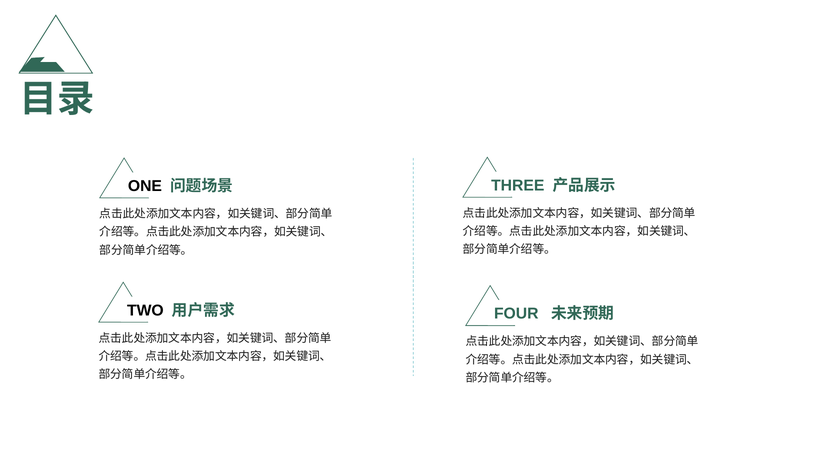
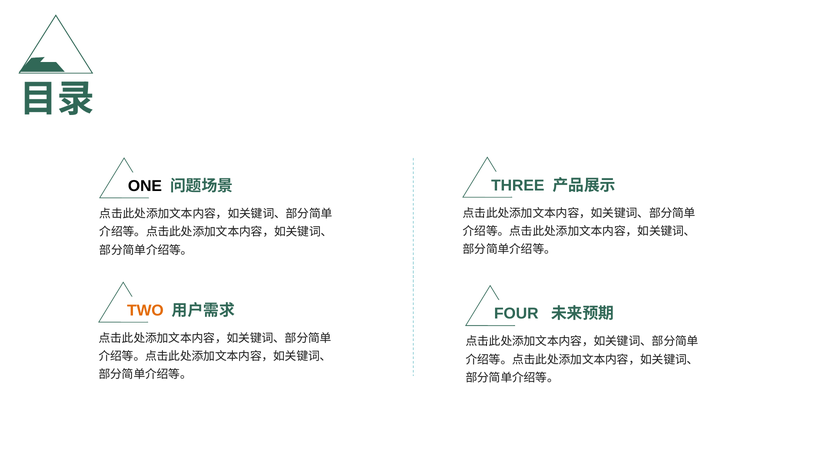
TWO colour: black -> orange (145, 310)
